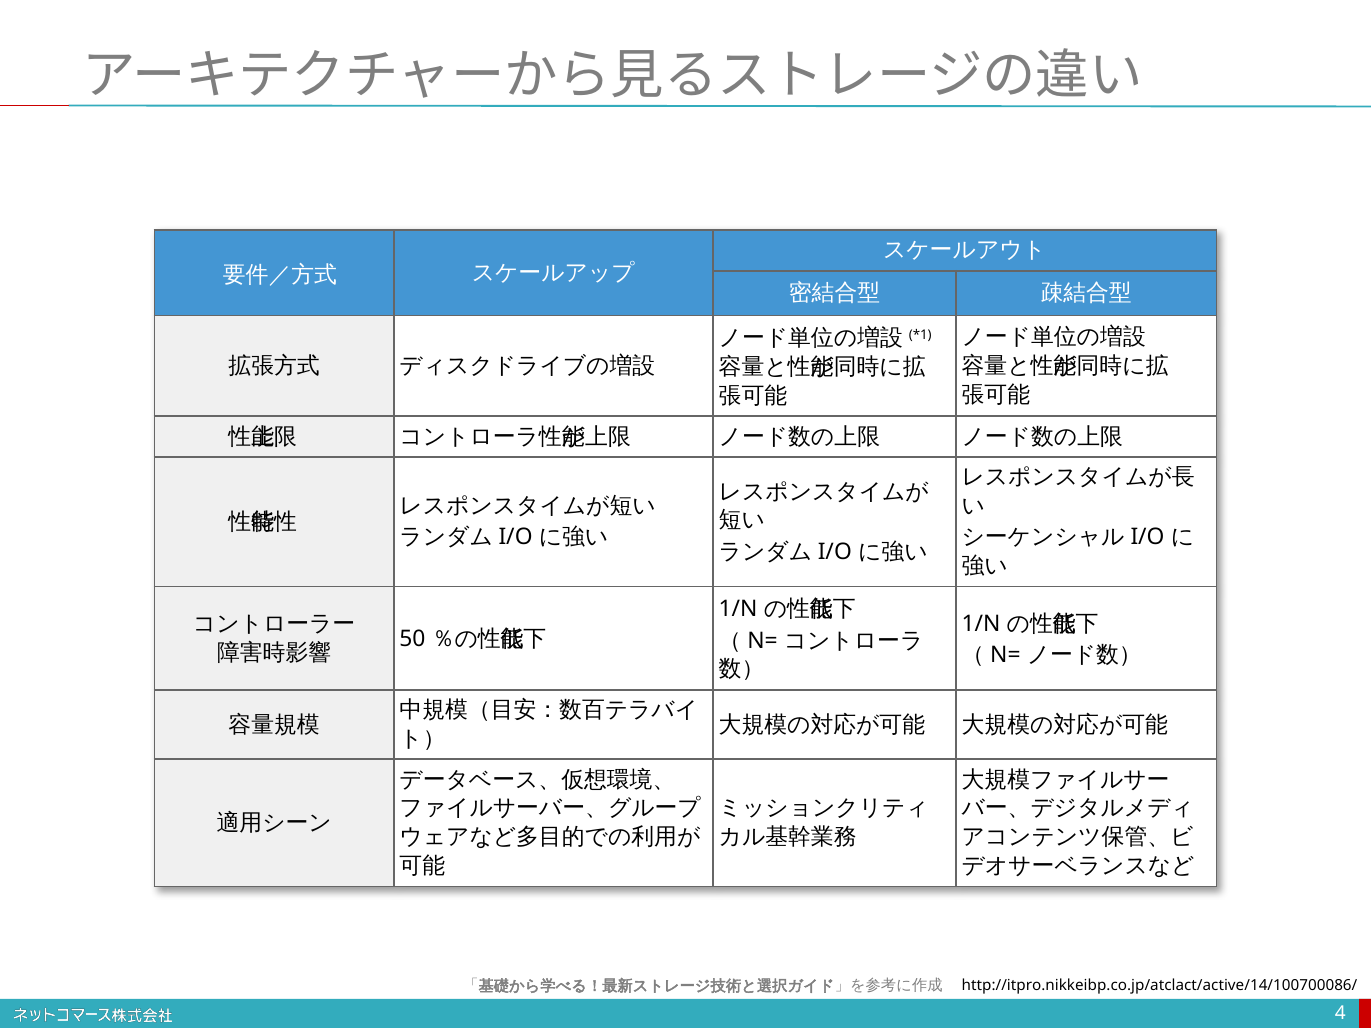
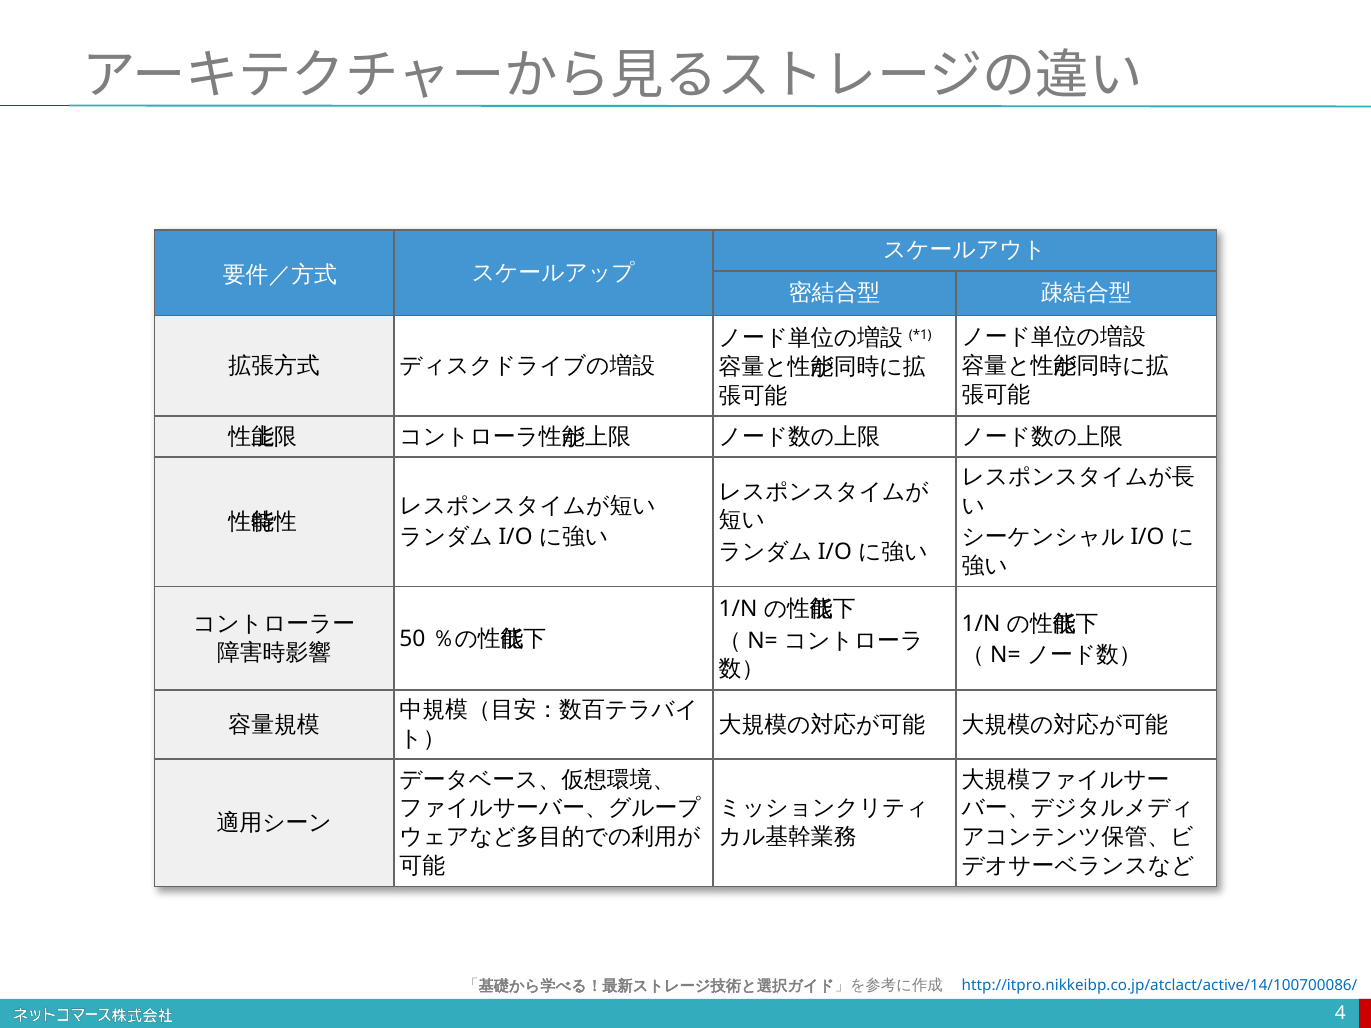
http://itpro.nikkeibp.co.jp/atclact/active/14/100700086/ colour: black -> blue (1160, 986)
